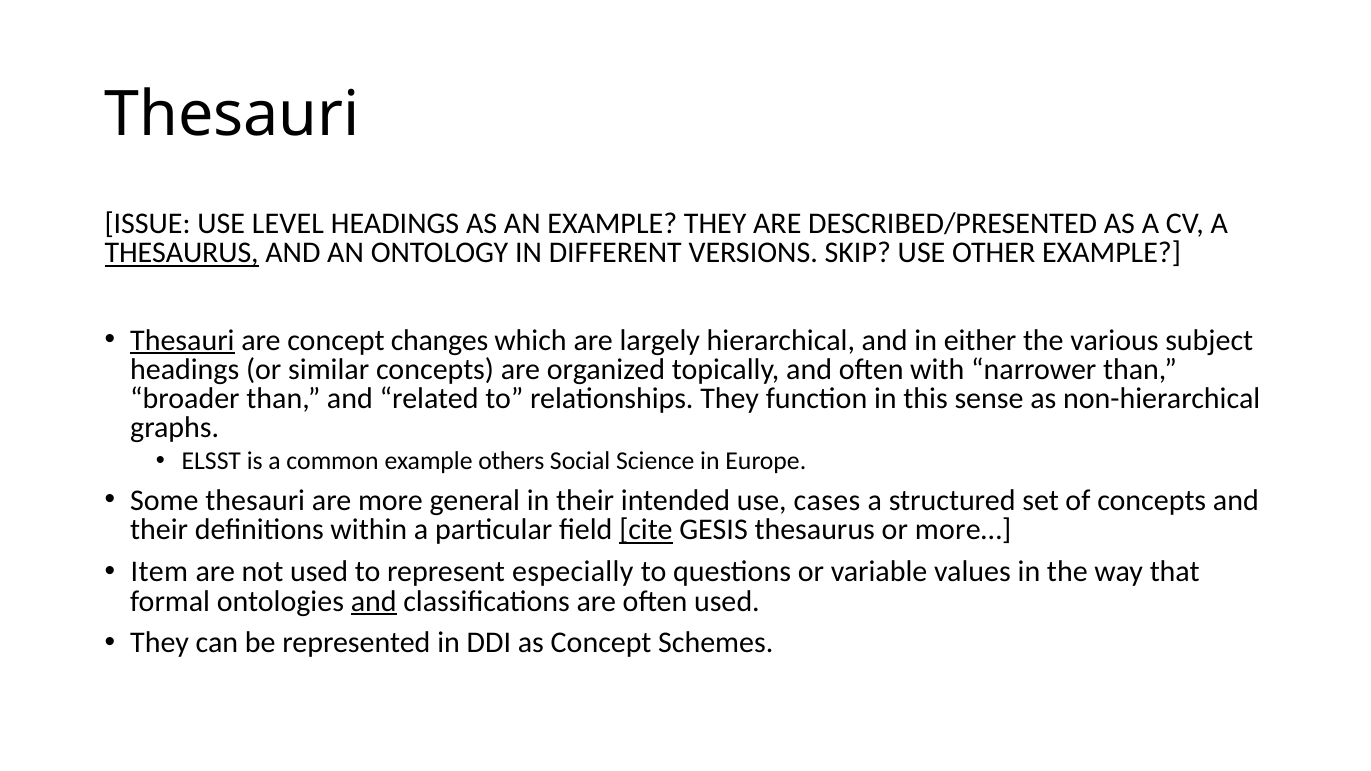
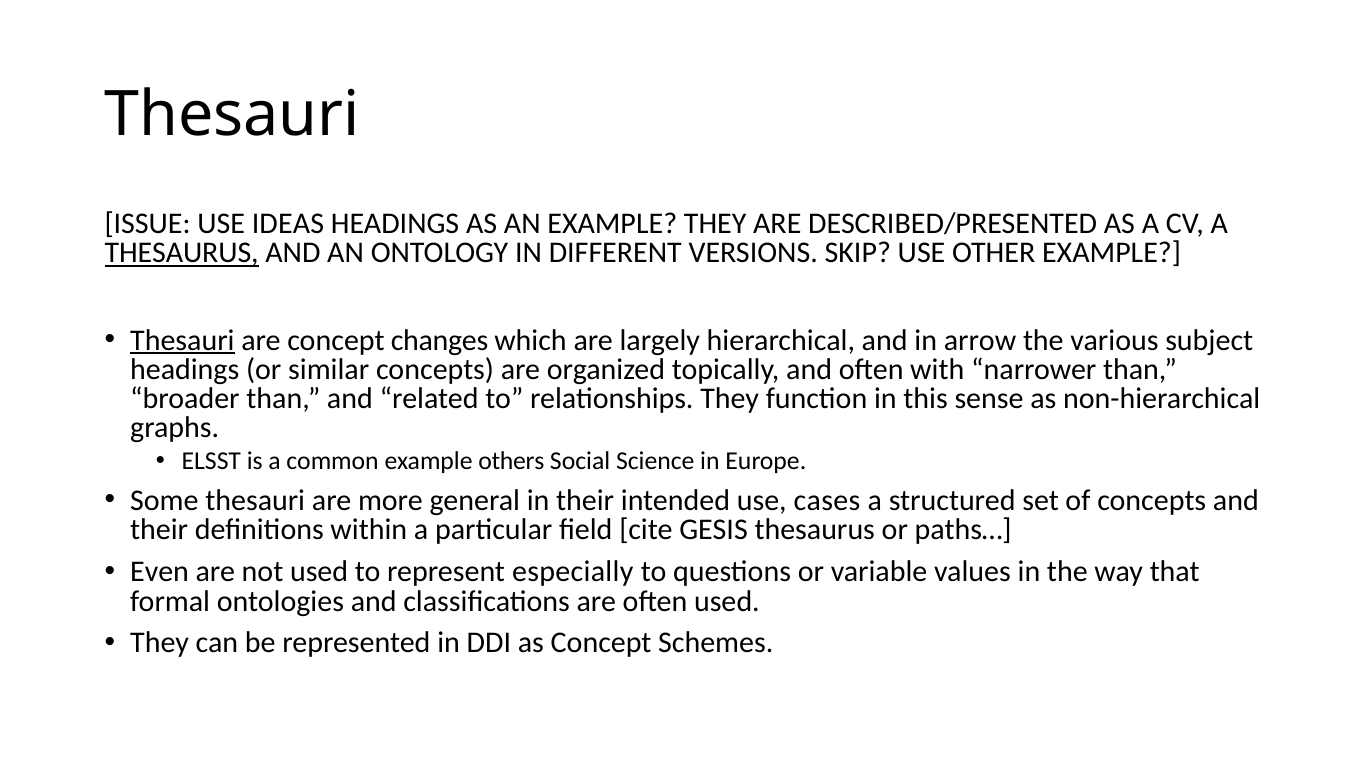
LEVEL: LEVEL -> IDEAS (288, 224)
either: either -> arrow (980, 340)
cite underline: present -> none (646, 530)
more…: more… -> paths… (963, 530)
Item: Item -> Even (160, 572)
and underline: present -> none (374, 601)
